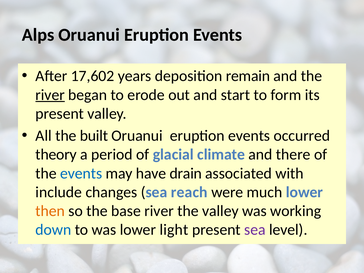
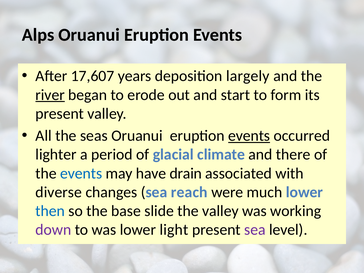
17,602: 17,602 -> 17,607 (93, 76)
remain: remain -> largely (248, 76)
built: built -> seas (94, 136)
events underline: none -> present (249, 136)
theory: theory -> lighter (56, 155)
include: include -> diverse (59, 192)
then colour: orange -> blue (50, 211)
base river: river -> slide (159, 211)
down colour: blue -> purple (53, 230)
